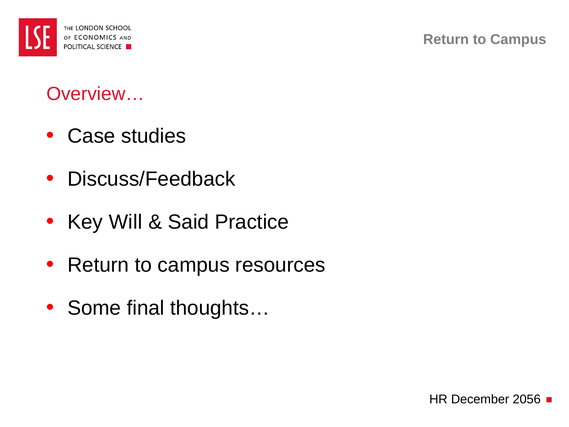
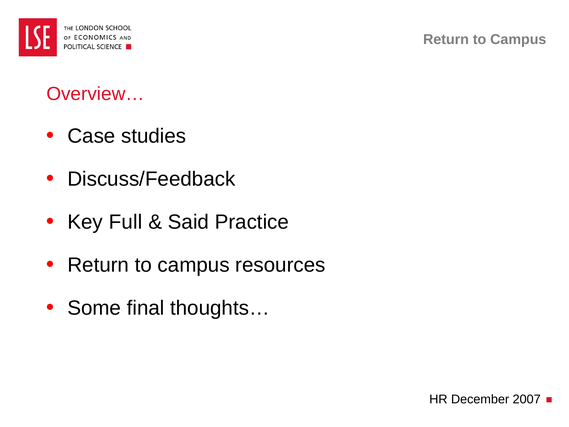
Will: Will -> Full (126, 222)
2056: 2056 -> 2007 (527, 399)
